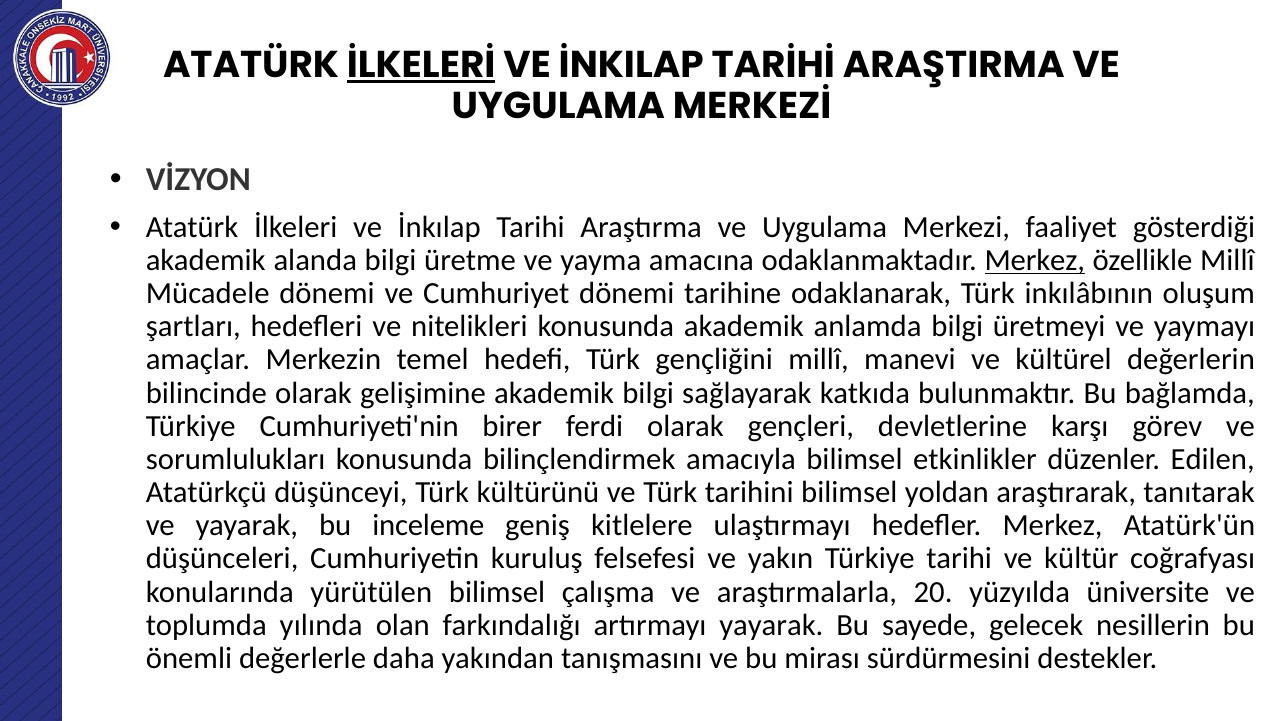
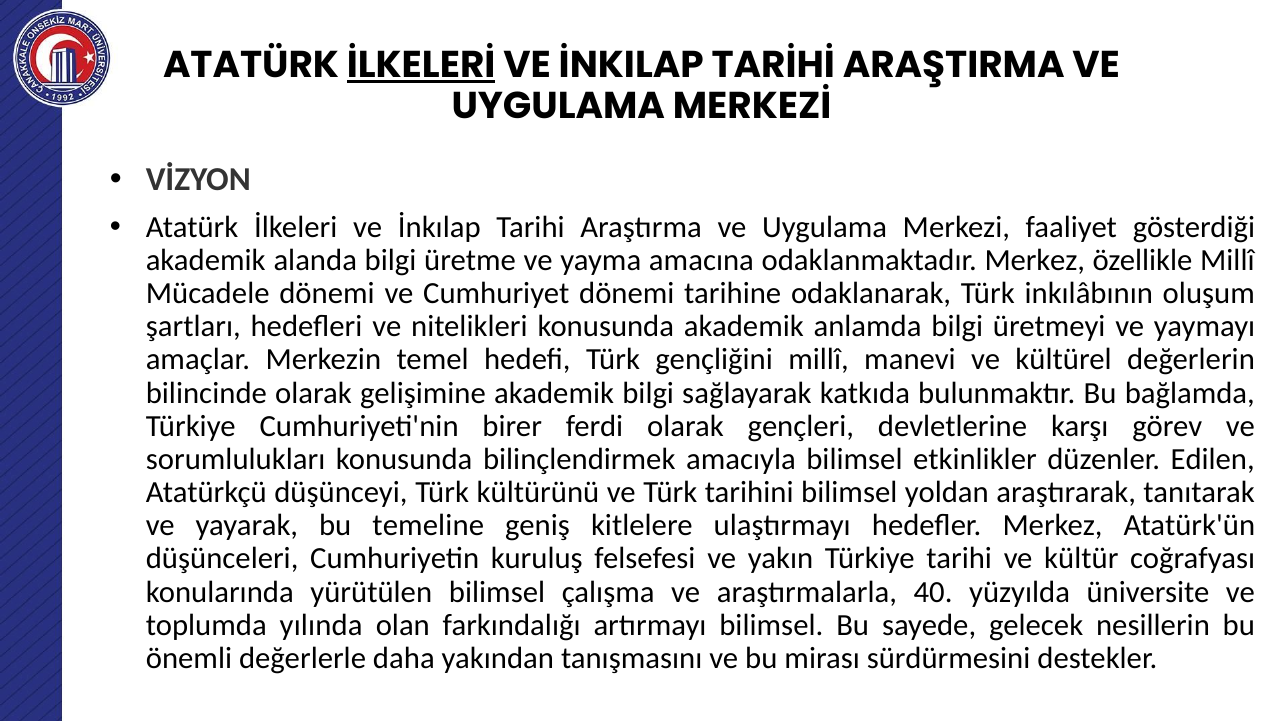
Merkez underline: present -> none (1035, 261)
inceleme: inceleme -> temeline (428, 526)
20: 20 -> 40 (933, 592)
artırmayı yayarak: yayarak -> bilimsel (771, 626)
